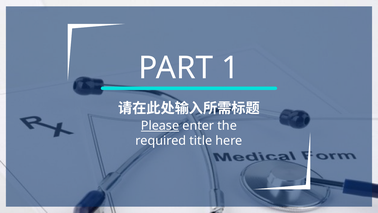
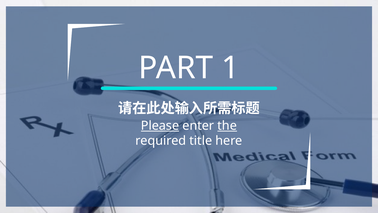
the underline: none -> present (227, 125)
